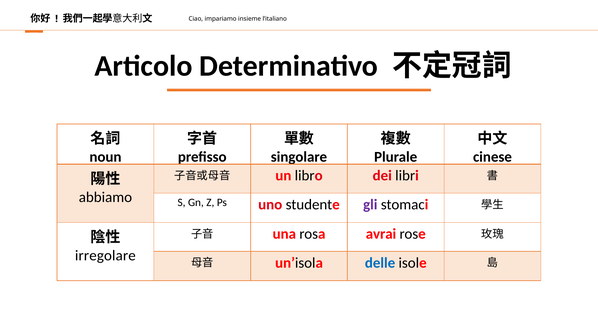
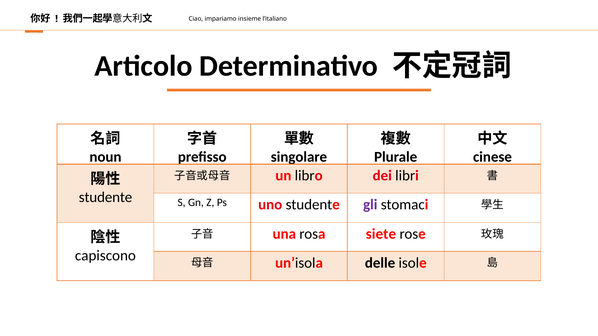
abbiamo: abbiamo -> studente (106, 198)
avrai: avrai -> siete (381, 234)
irregolare: irregolare -> capiscono (105, 256)
delle colour: blue -> black (380, 263)
